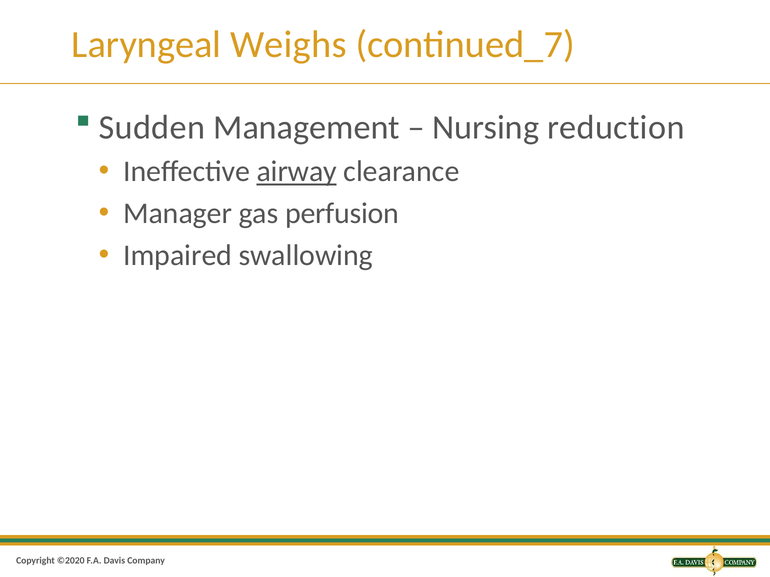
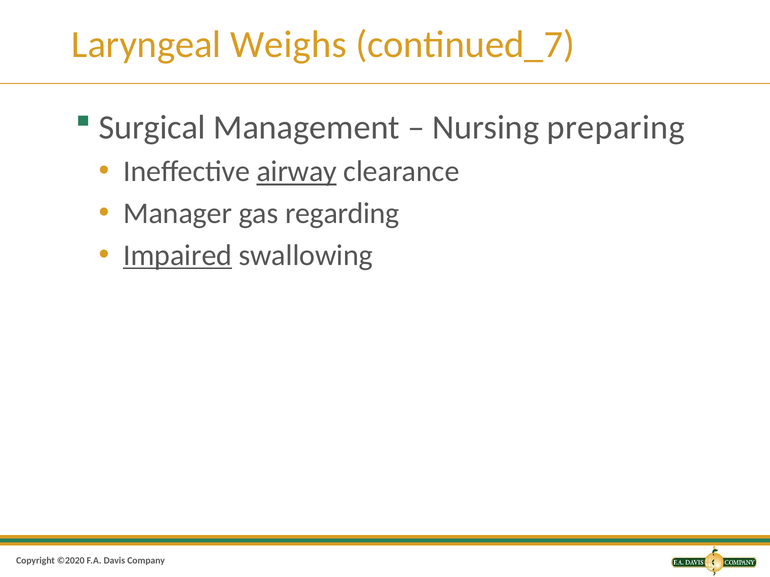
Sudden: Sudden -> Surgical (152, 127)
reduction: reduction -> preparing (616, 127)
perfusion: perfusion -> regarding (342, 214)
Impaired underline: none -> present (178, 256)
